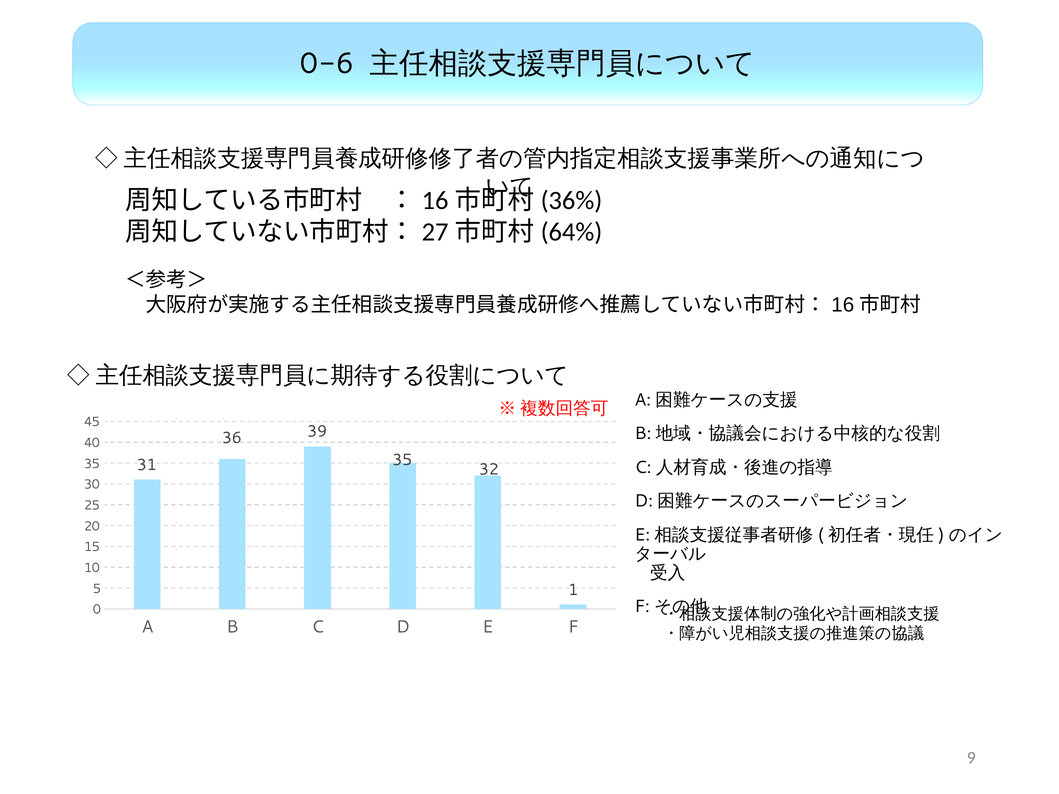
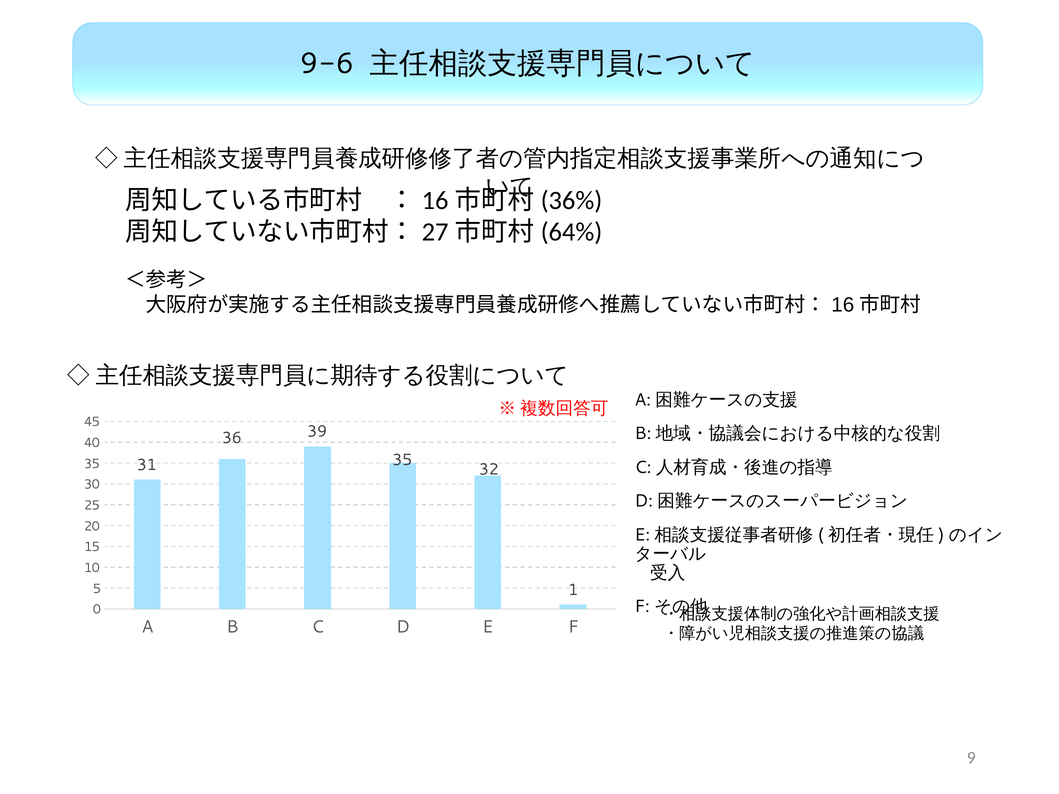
0-6: 0-6 -> 9-6 (327, 64)
